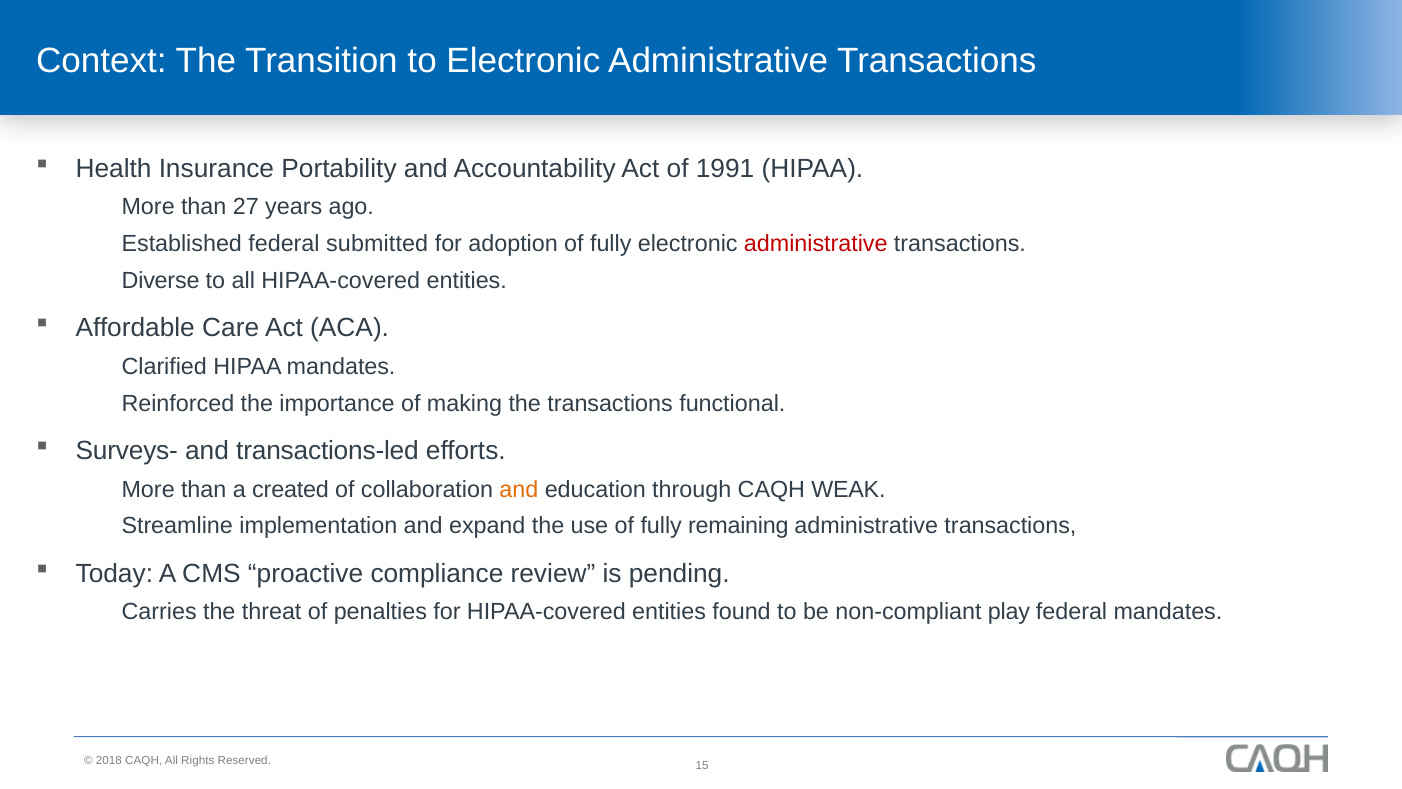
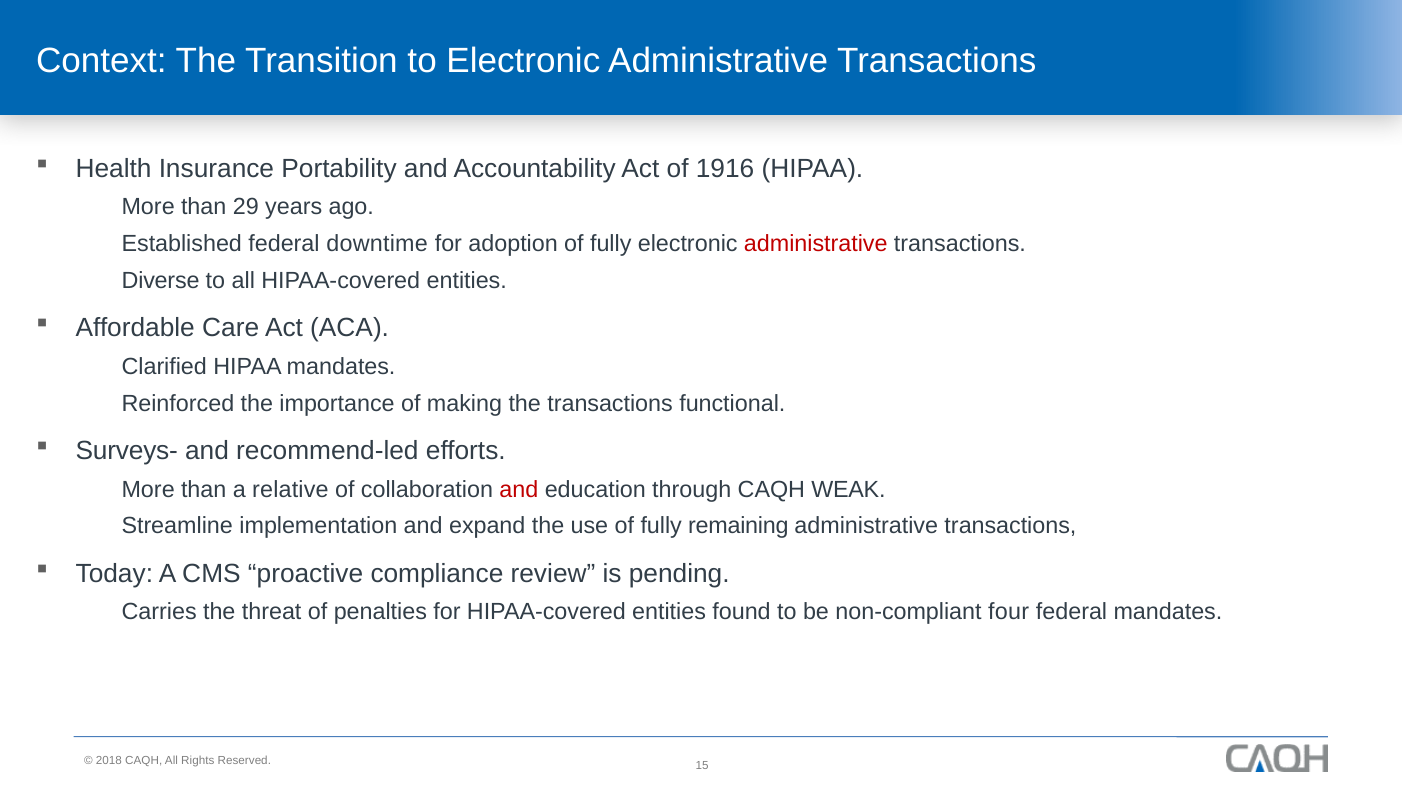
1991: 1991 -> 1916 (725, 169)
27: 27 -> 29 (246, 207)
submitted: submitted -> downtime (377, 244)
transactions-led: transactions-led -> recommend-led (327, 451)
created: created -> relative (290, 489)
and colour: orange -> red (519, 489)
play: play -> four (1009, 612)
